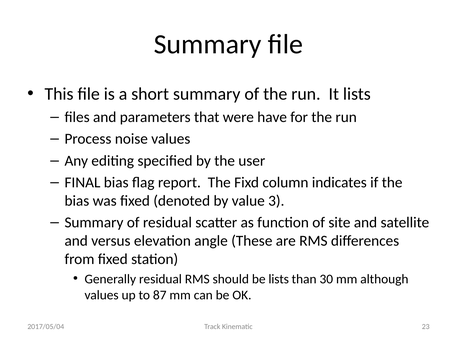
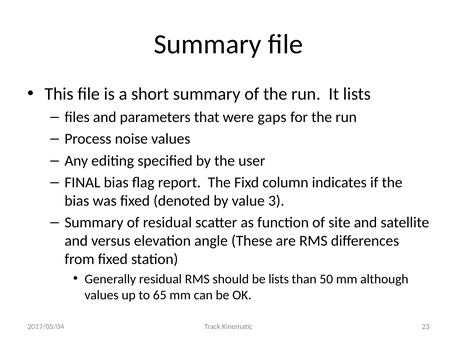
have: have -> gaps (272, 117)
30: 30 -> 50 (326, 280)
87: 87 -> 65 (160, 296)
